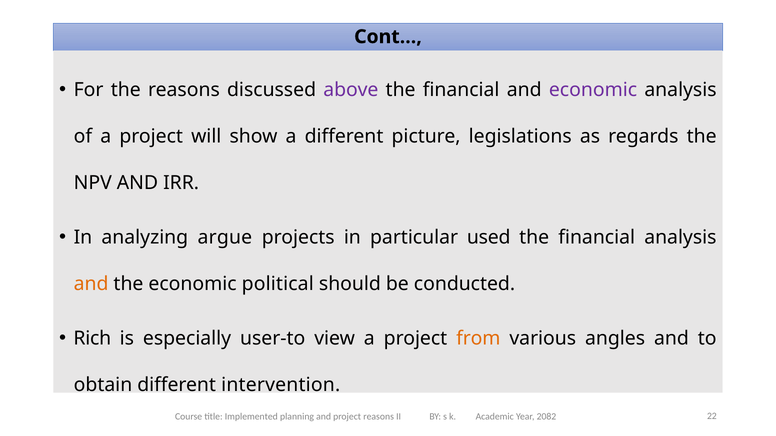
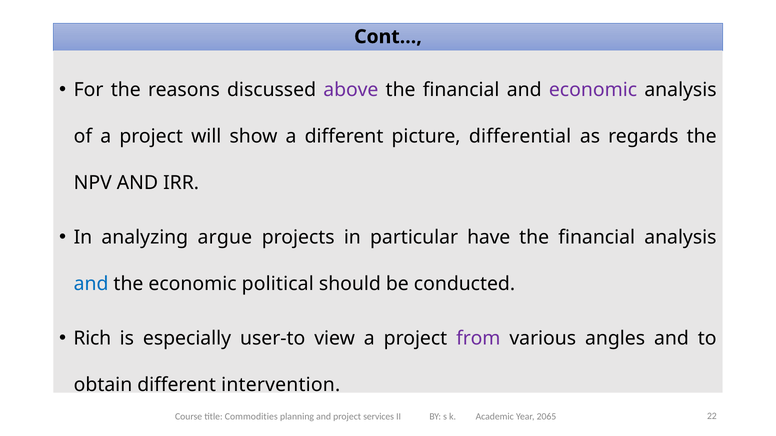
legislations: legislations -> differential (520, 136)
used: used -> have (489, 238)
and colour: orange -> blue (91, 284)
from colour: orange -> purple (478, 339)
Implemented: Implemented -> Commodities (251, 417)
project reasons: reasons -> services (379, 417)
2082: 2082 -> 2065 (546, 417)
